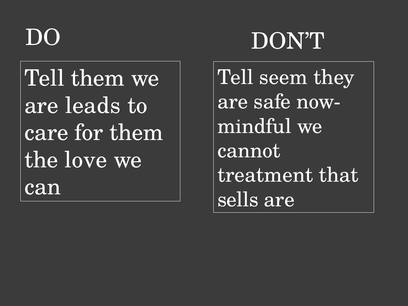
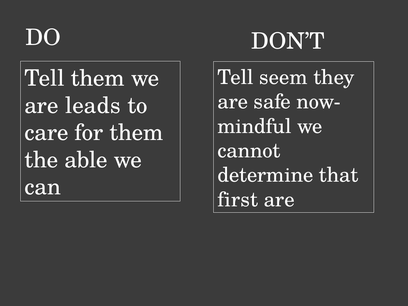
love: love -> able (86, 160)
treatment: treatment -> determine (265, 175)
sells: sells -> first (238, 200)
